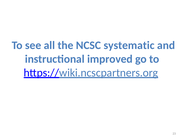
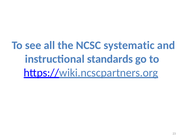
improved: improved -> standards (110, 59)
